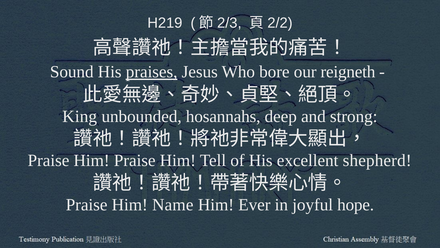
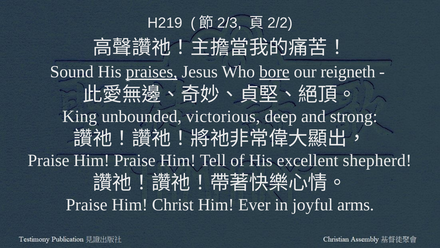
bore underline: none -> present (274, 72)
hosannahs: hosannahs -> victorious (223, 116)
Name: Name -> Christ (173, 204)
hope: hope -> arms (356, 204)
